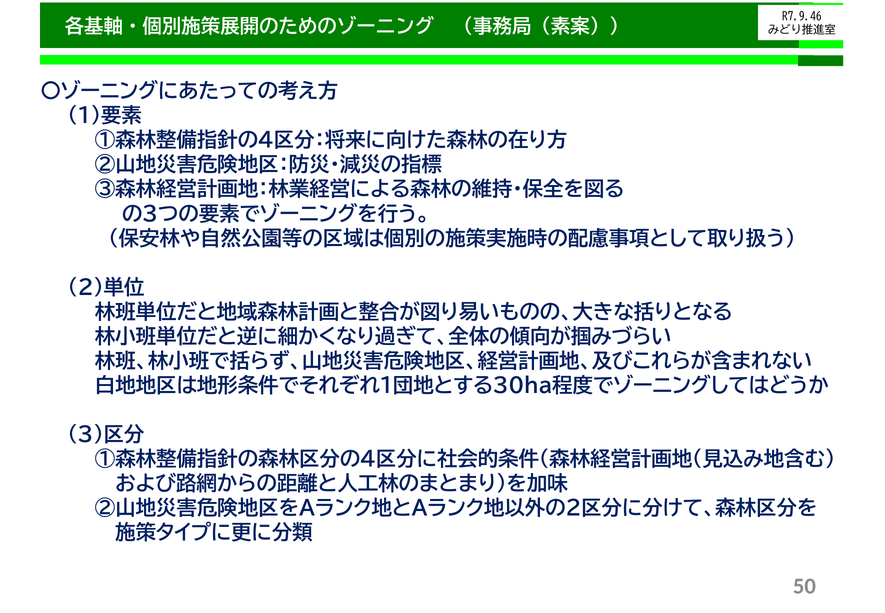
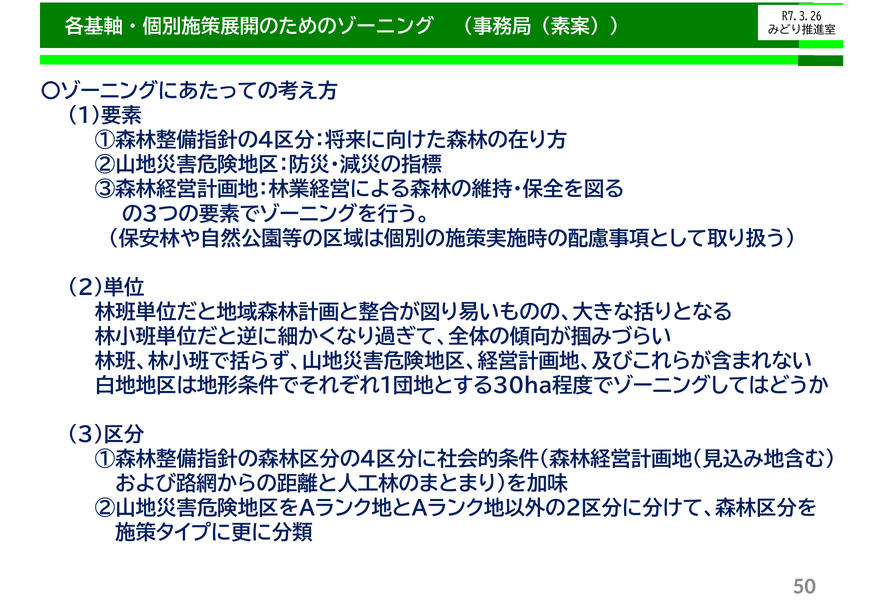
R7.9.46: R7.9.46 -> R7.3.26 (802, 17)
